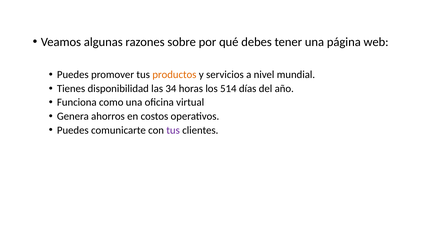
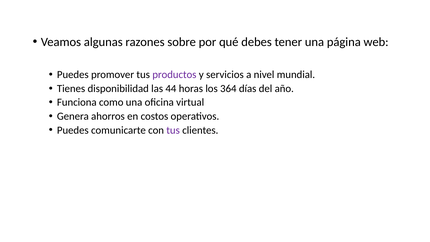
productos colour: orange -> purple (174, 75)
34: 34 -> 44 (171, 89)
514: 514 -> 364 (228, 89)
